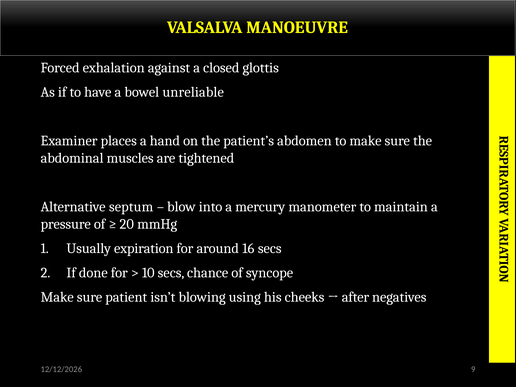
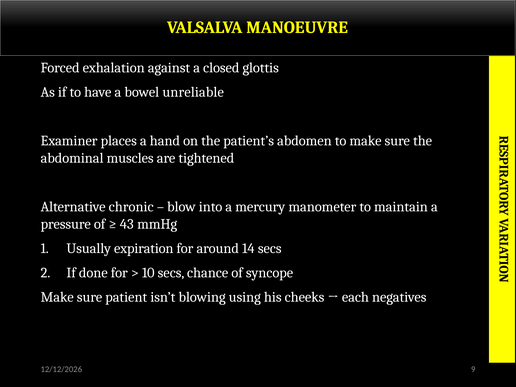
septum: septum -> chronic (131, 207)
20: 20 -> 43 (127, 224)
16: 16 -> 14 (248, 248)
after: after -> each (355, 297)
